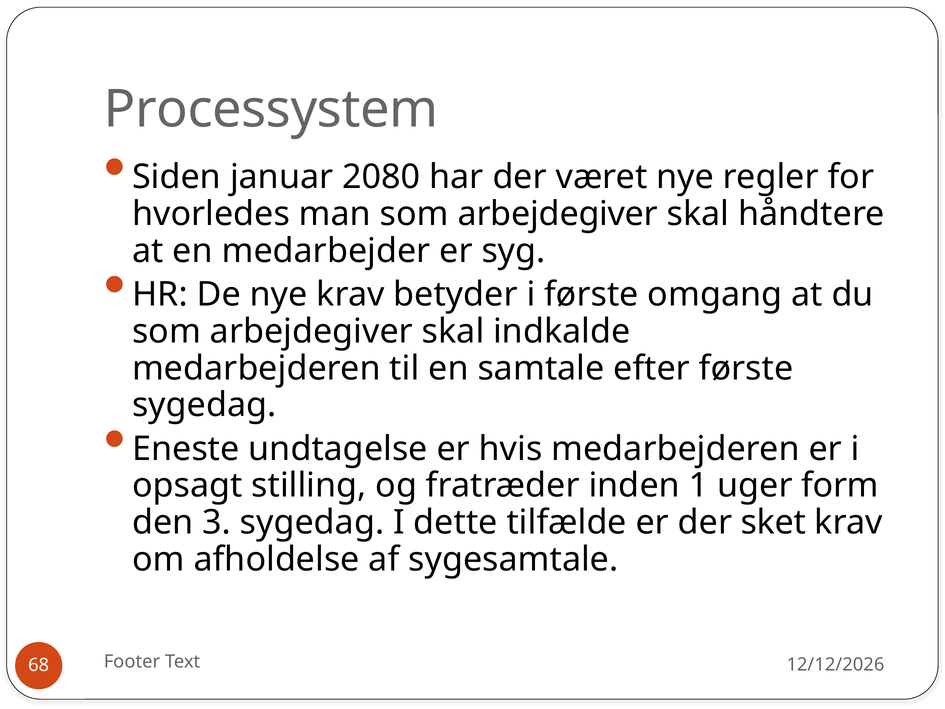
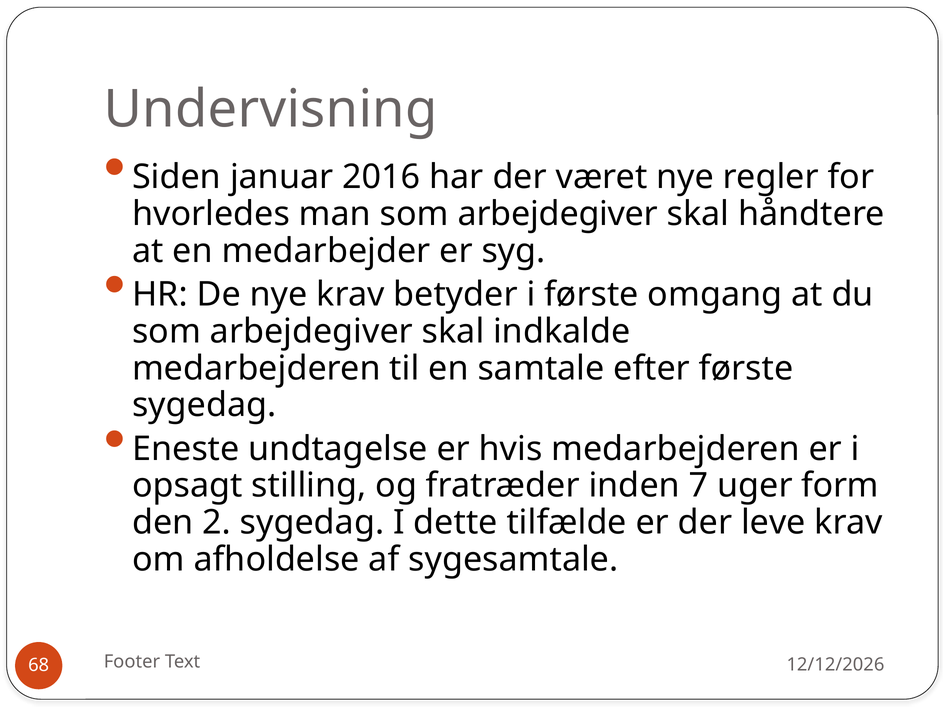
Processystem: Processystem -> Undervisning (271, 109)
2080: 2080 -> 2016 (381, 177)
1: 1 -> 7 (699, 485)
3: 3 -> 2 (217, 522)
sket: sket -> leve (773, 522)
